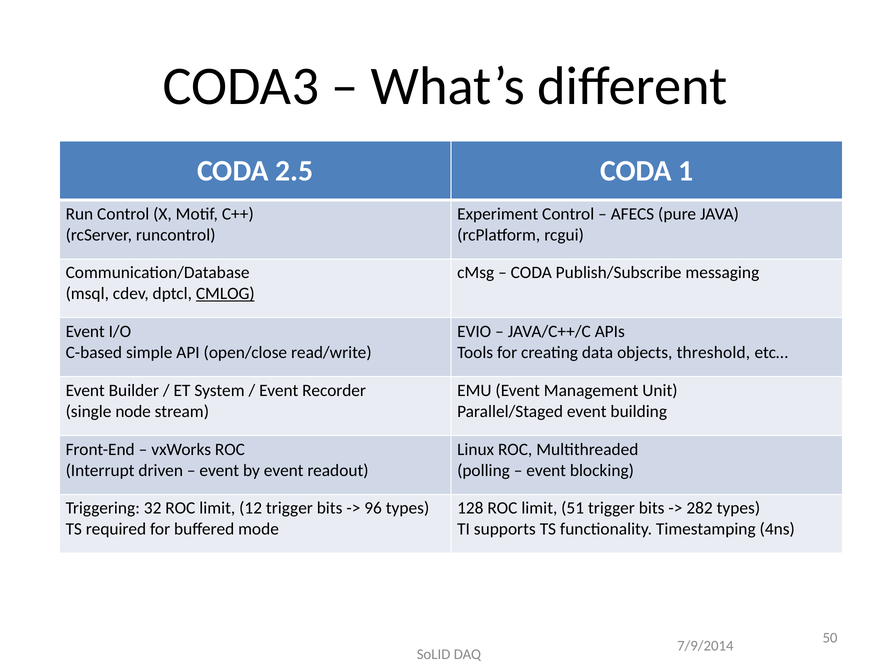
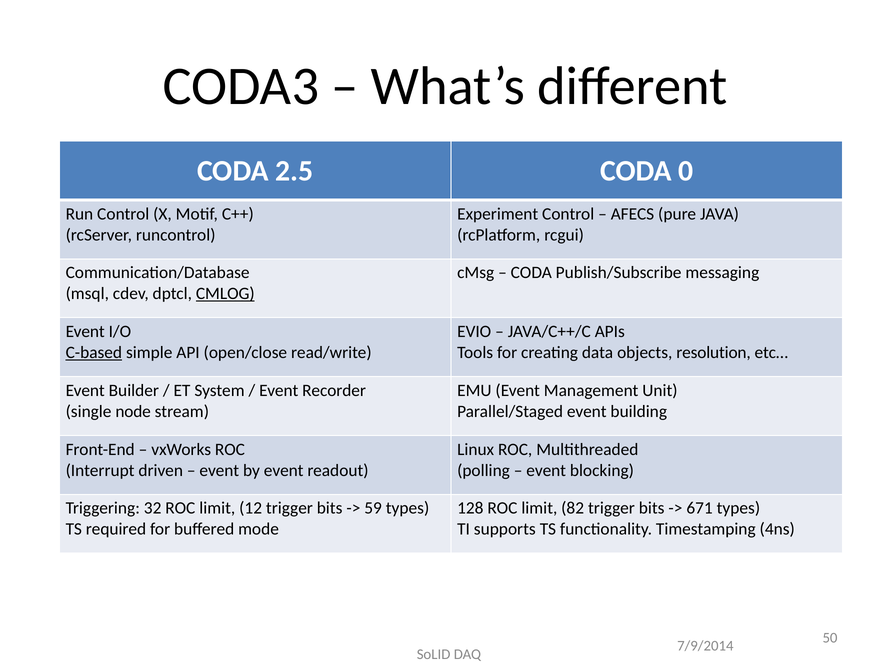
1: 1 -> 0 (686, 171)
C-based underline: none -> present (94, 353)
threshold: threshold -> resolution (714, 353)
96: 96 -> 59 (373, 508)
51: 51 -> 82 (573, 508)
282: 282 -> 671 (700, 508)
